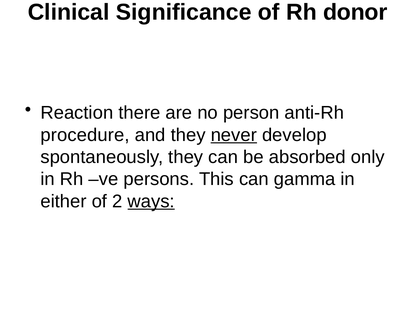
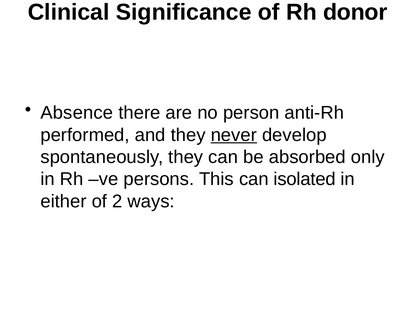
Reaction: Reaction -> Absence (77, 113)
procedure: procedure -> performed (85, 135)
gamma: gamma -> isolated (305, 179)
ways underline: present -> none (151, 201)
